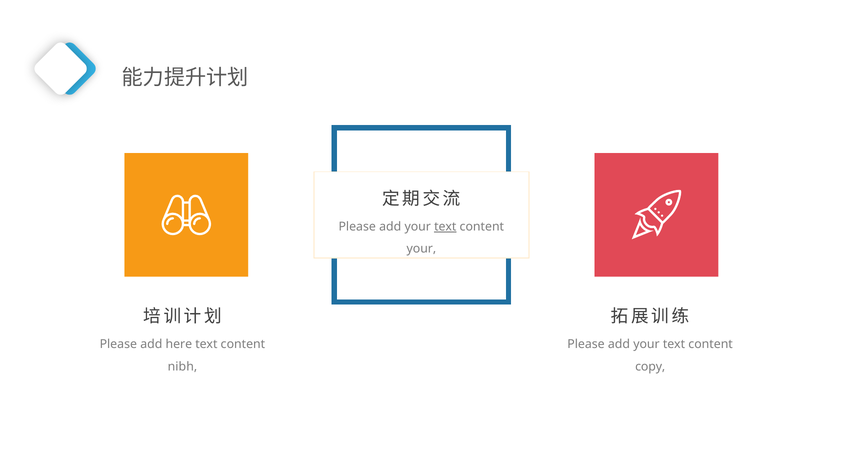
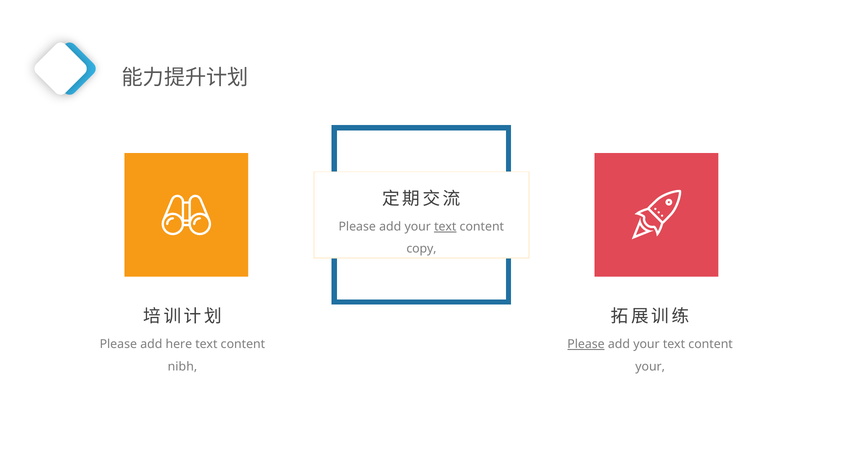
your: your -> copy (421, 249)
Please underline: none -> present (586, 345)
copy: copy -> your (650, 367)
